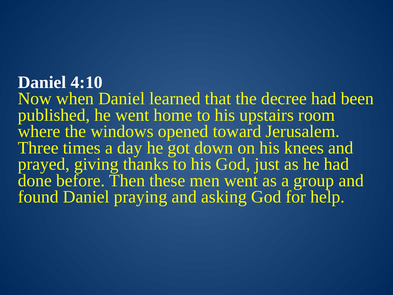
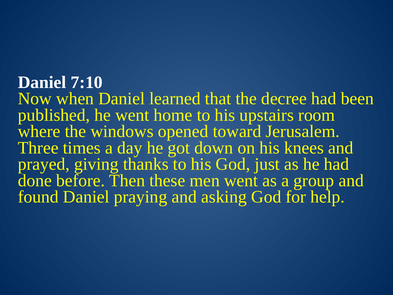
4:10: 4:10 -> 7:10 (87, 82)
